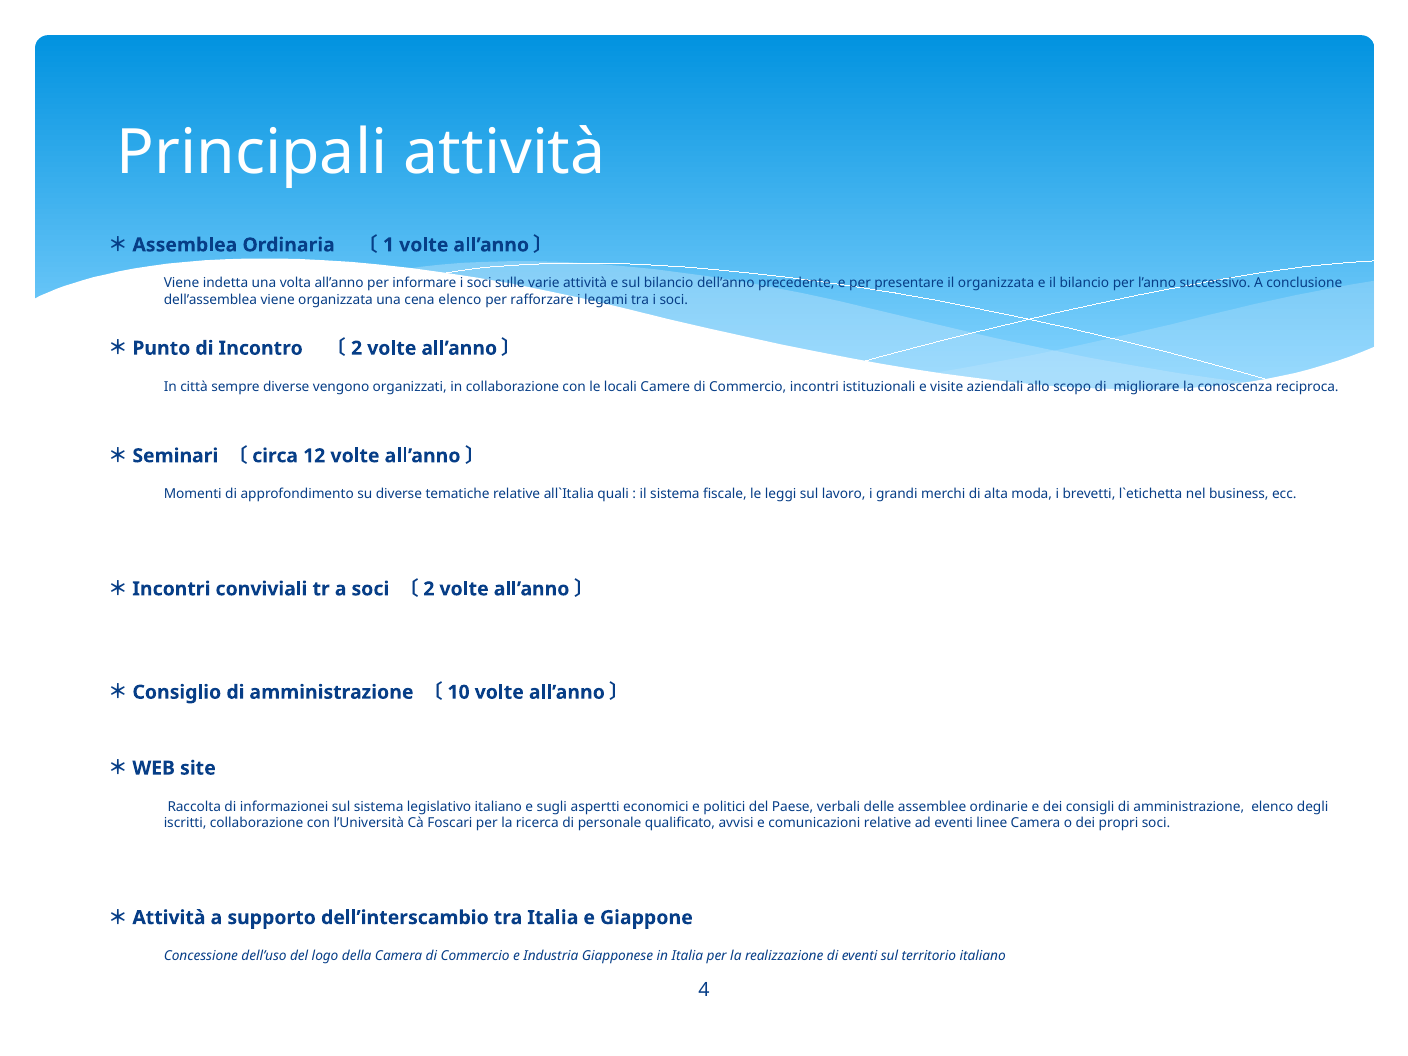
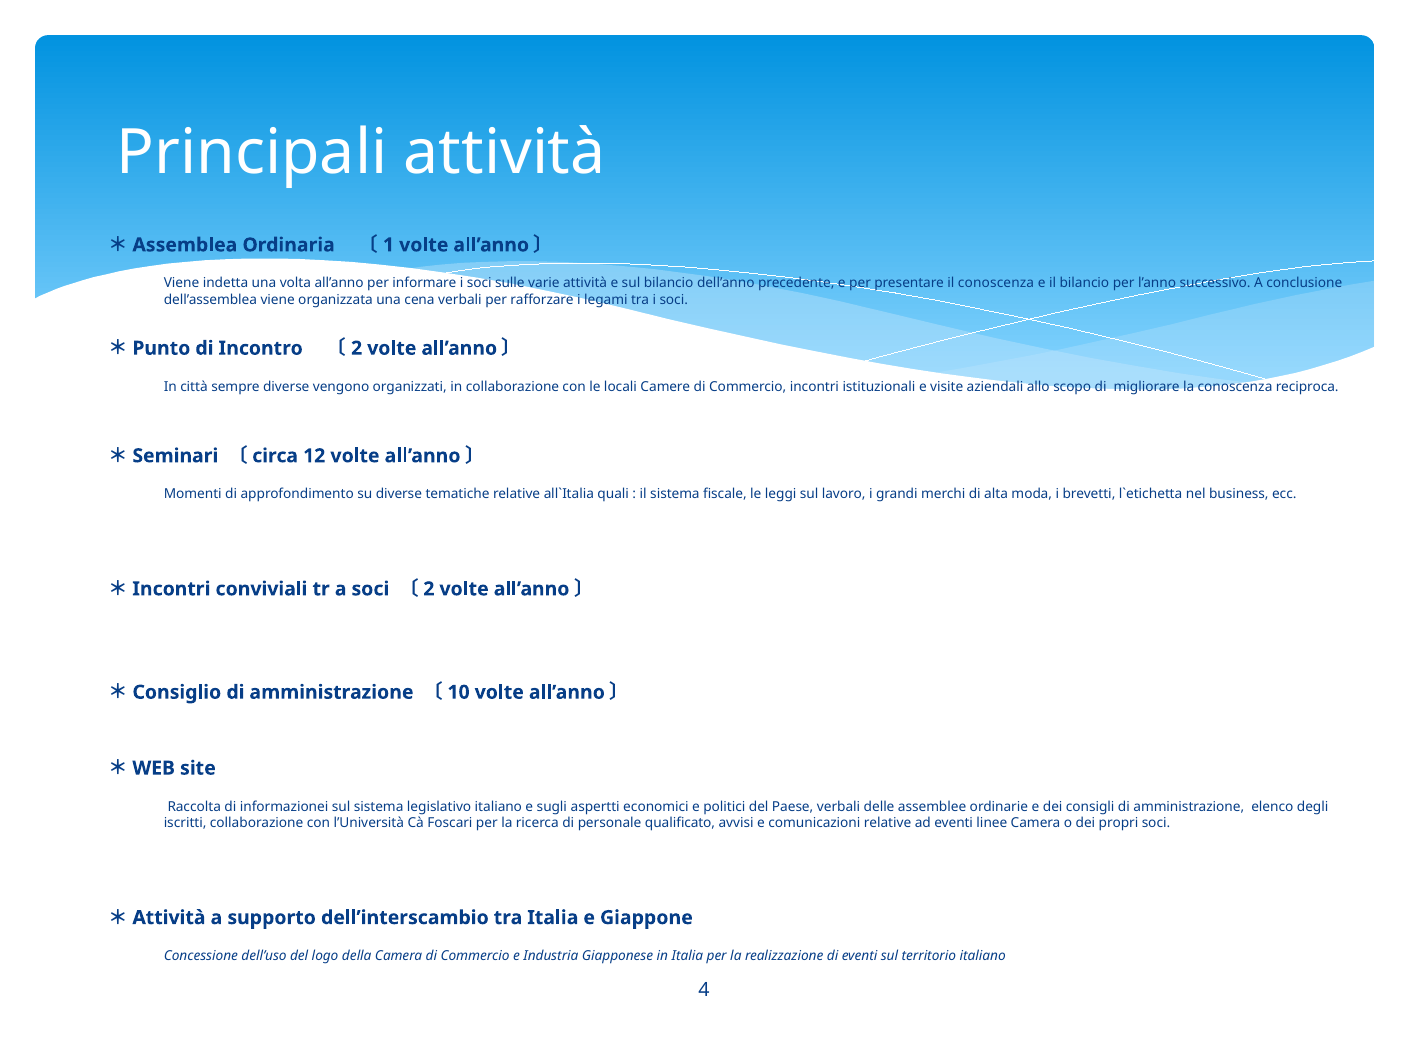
il organizzata: organizzata -> conoscenza (996, 283)
cena elenco: elenco -> verbali (460, 300)
